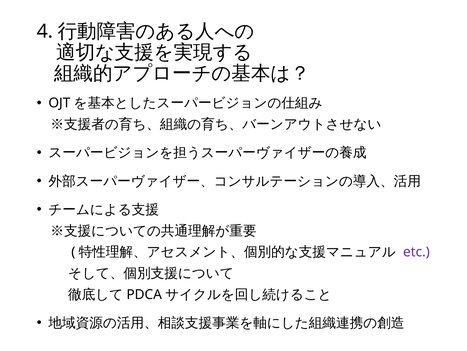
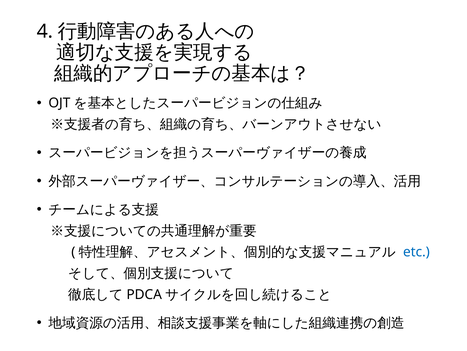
etc colour: purple -> blue (416, 252)
